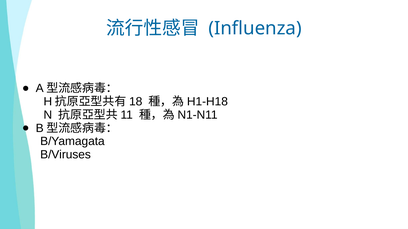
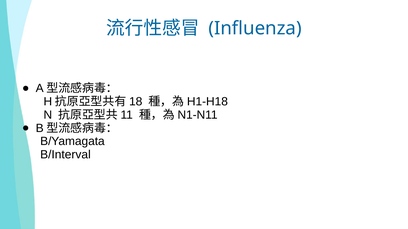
B/Viruses: B/Viruses -> B/Interval (65, 155)
